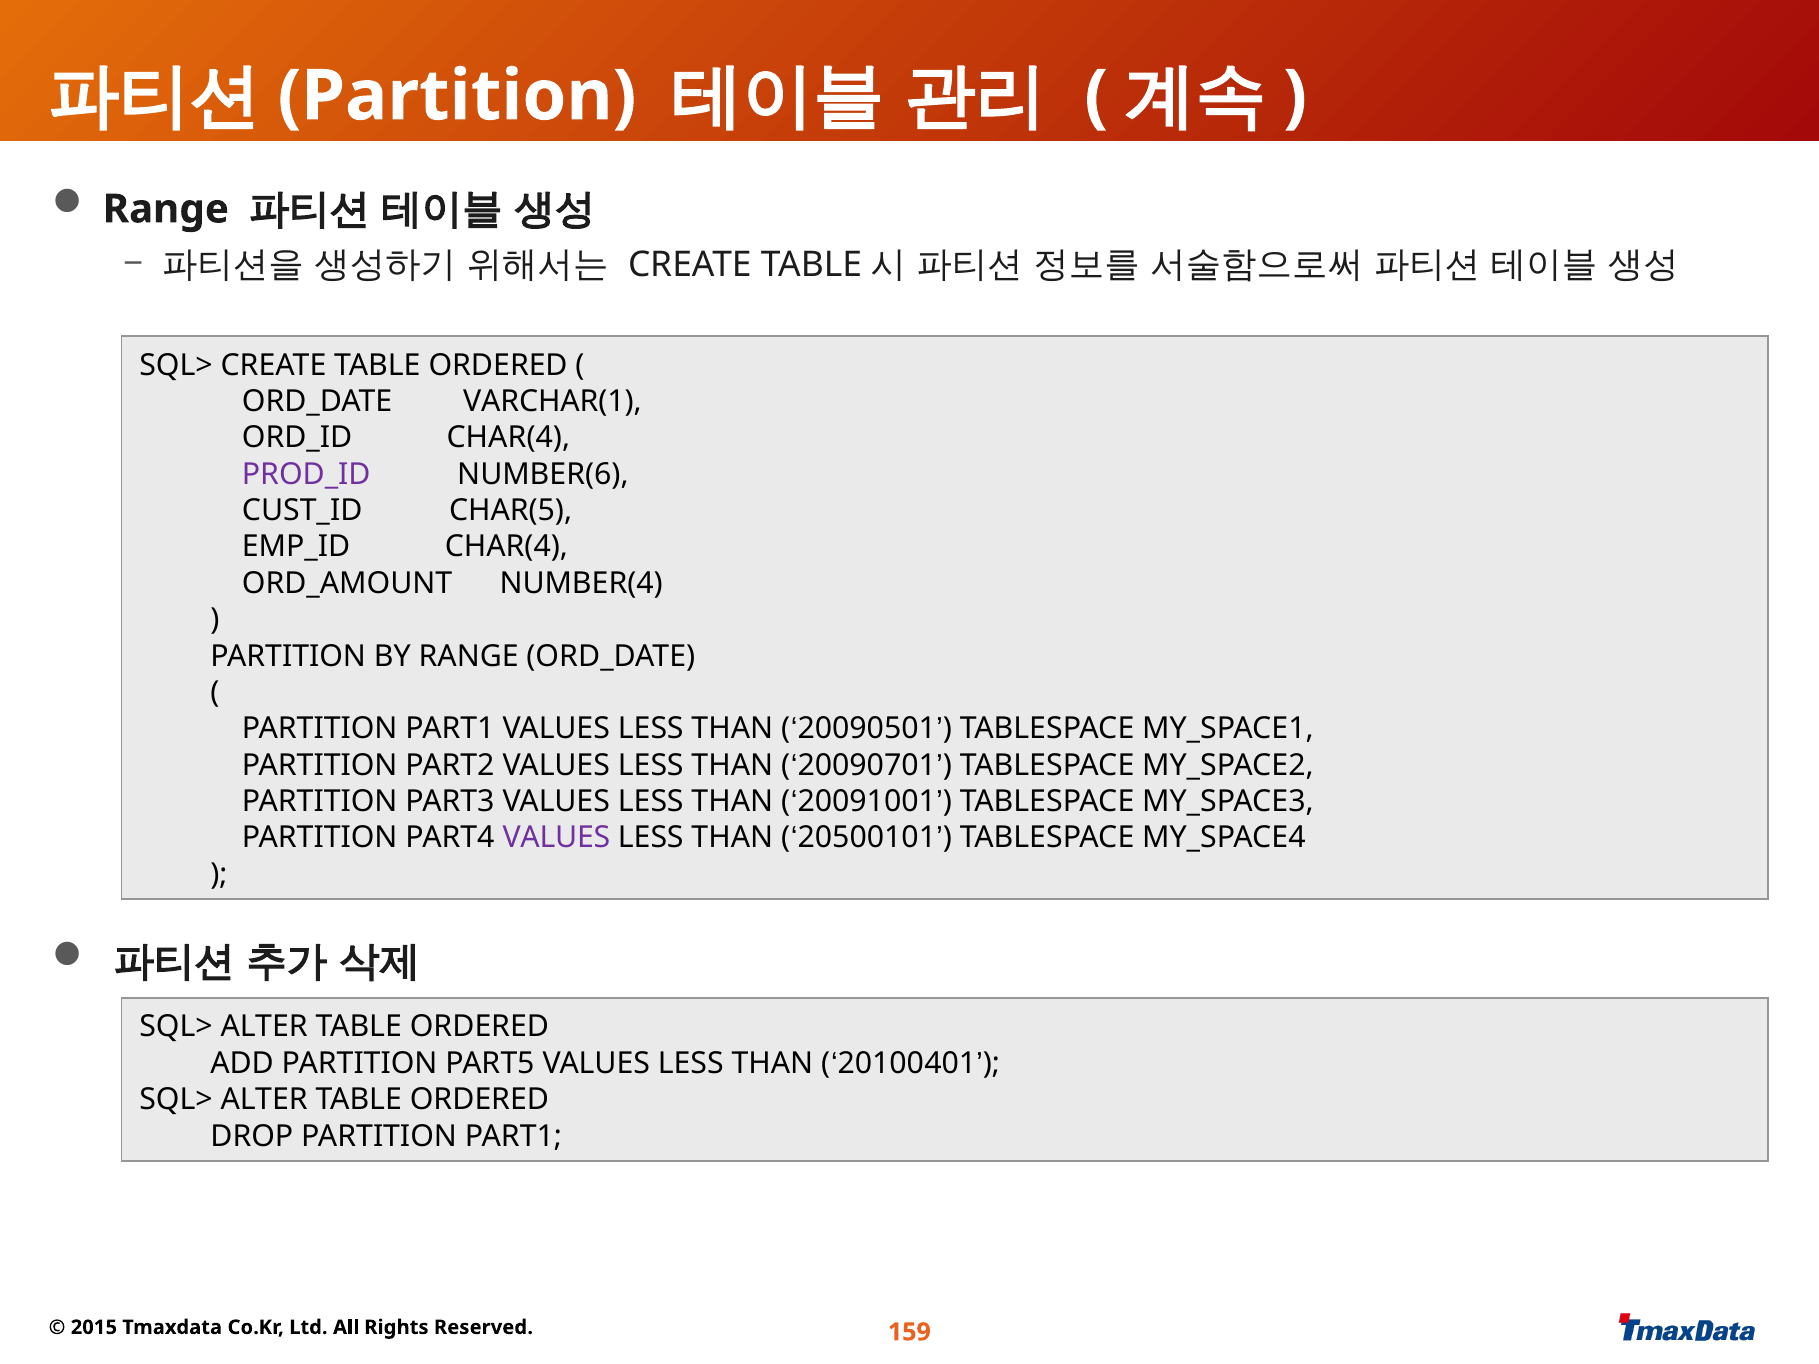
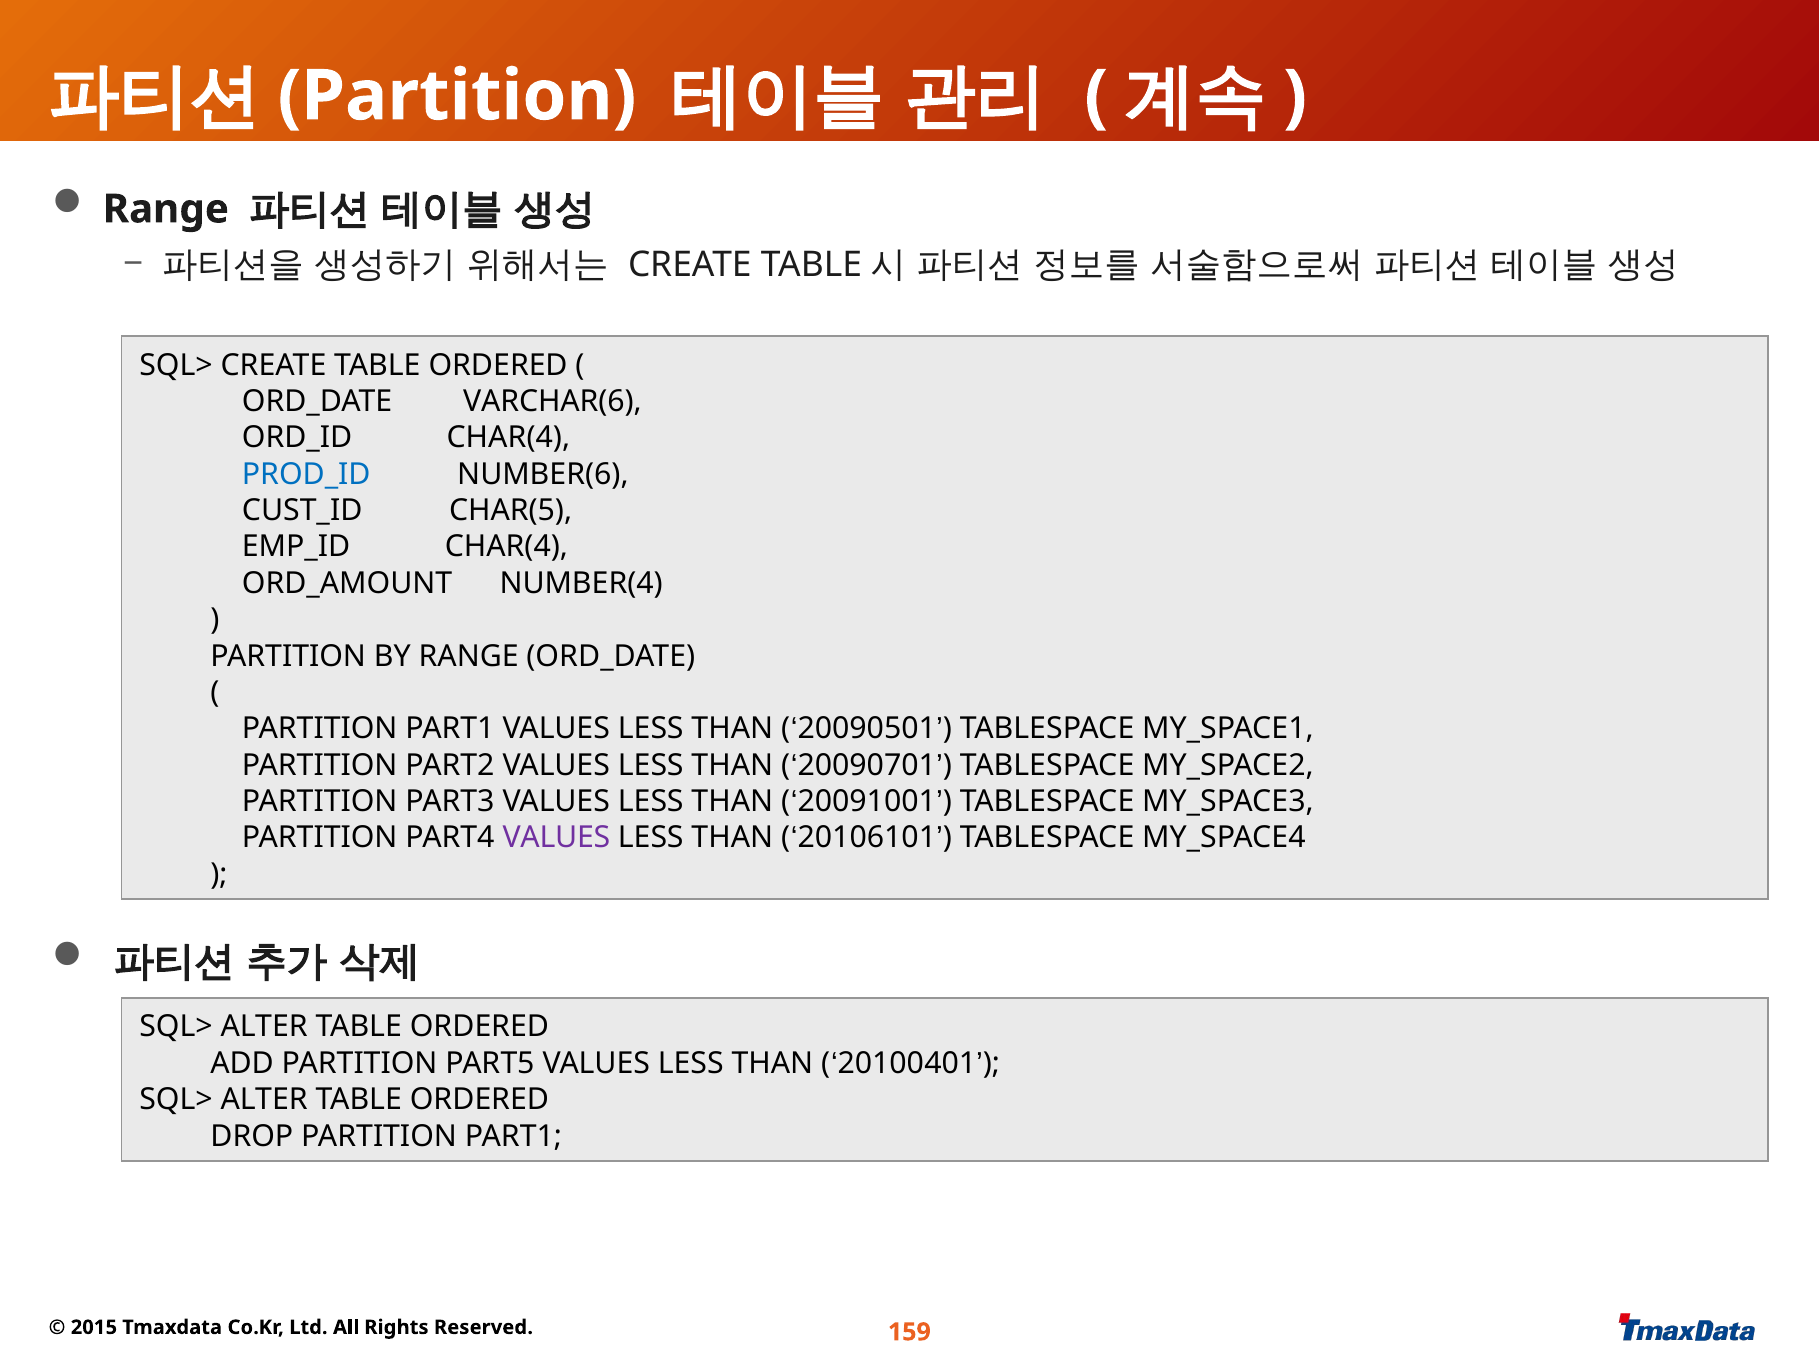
VARCHAR(1: VARCHAR(1 -> VARCHAR(6 (552, 402)
PROD_ID colour: purple -> blue (306, 474)
20500101: 20500101 -> 20106101 (867, 838)
